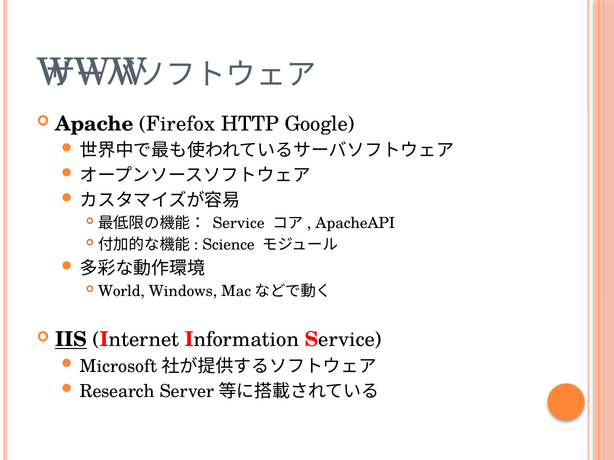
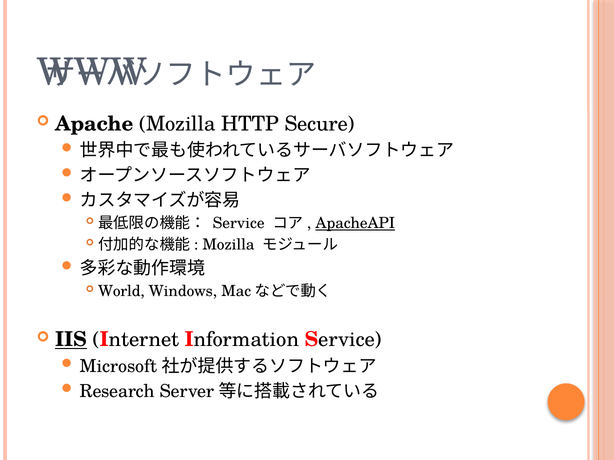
Apache Firefox: Firefox -> Mozilla (177, 124)
Google: Google -> Secure (320, 124)
ApacheAPI underline: none -> present (355, 224)
Science: Science -> Mozilla (228, 245)
